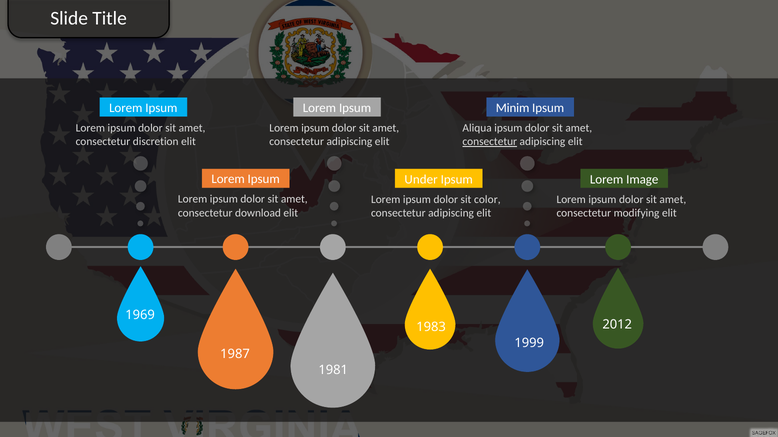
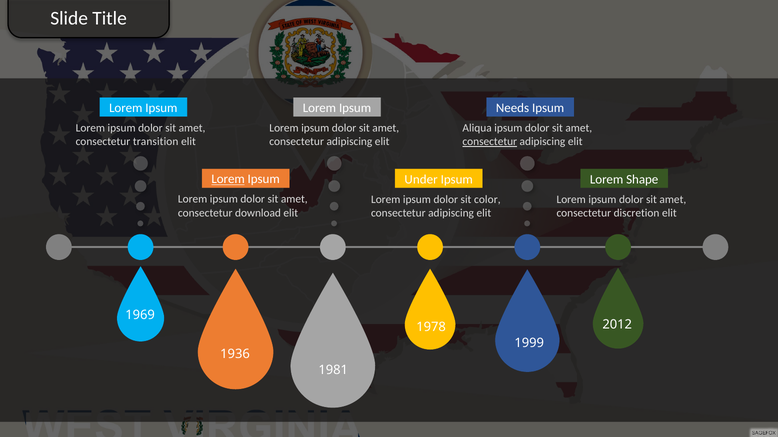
Minim: Minim -> Needs (513, 108)
discretion: discretion -> transition (156, 142)
Lorem underline: none -> present (228, 179)
Image: Image -> Shape (642, 180)
modifying: modifying -> discretion (637, 213)
1983: 1983 -> 1978 (431, 327)
1987: 1987 -> 1936 (235, 354)
